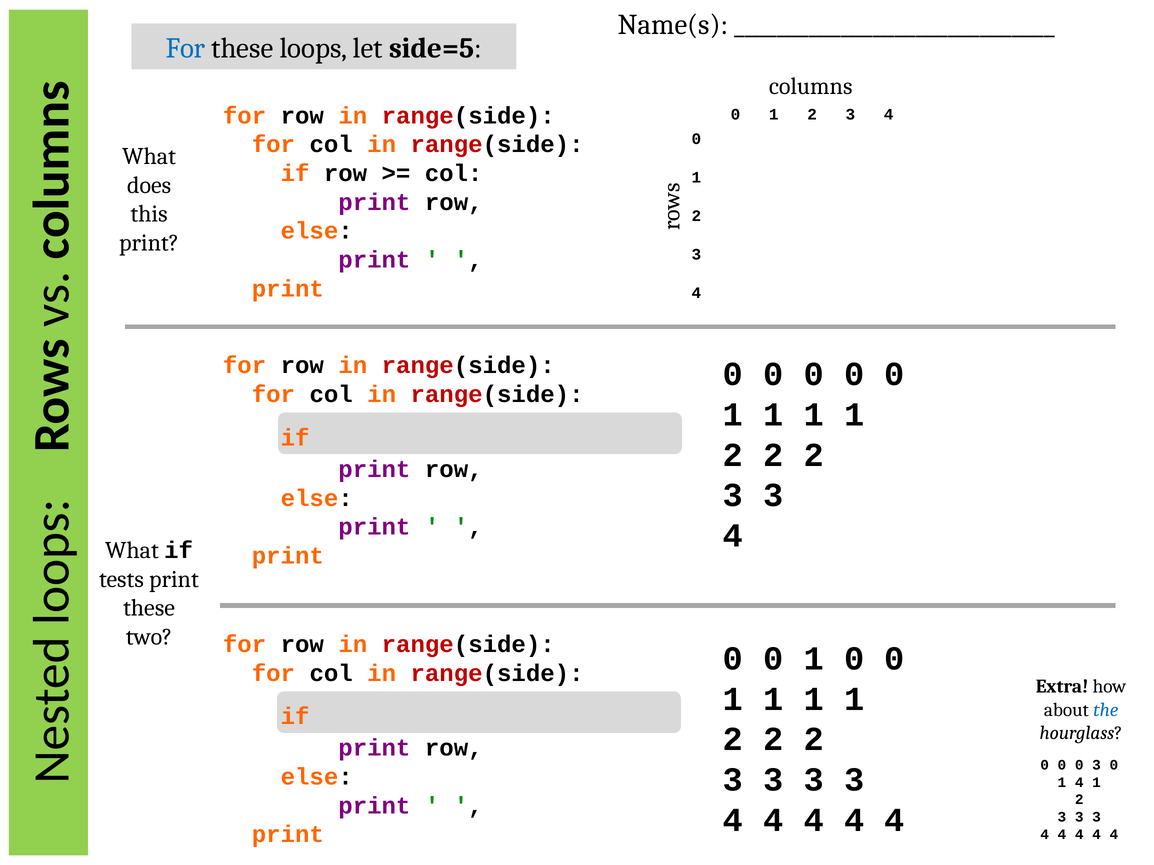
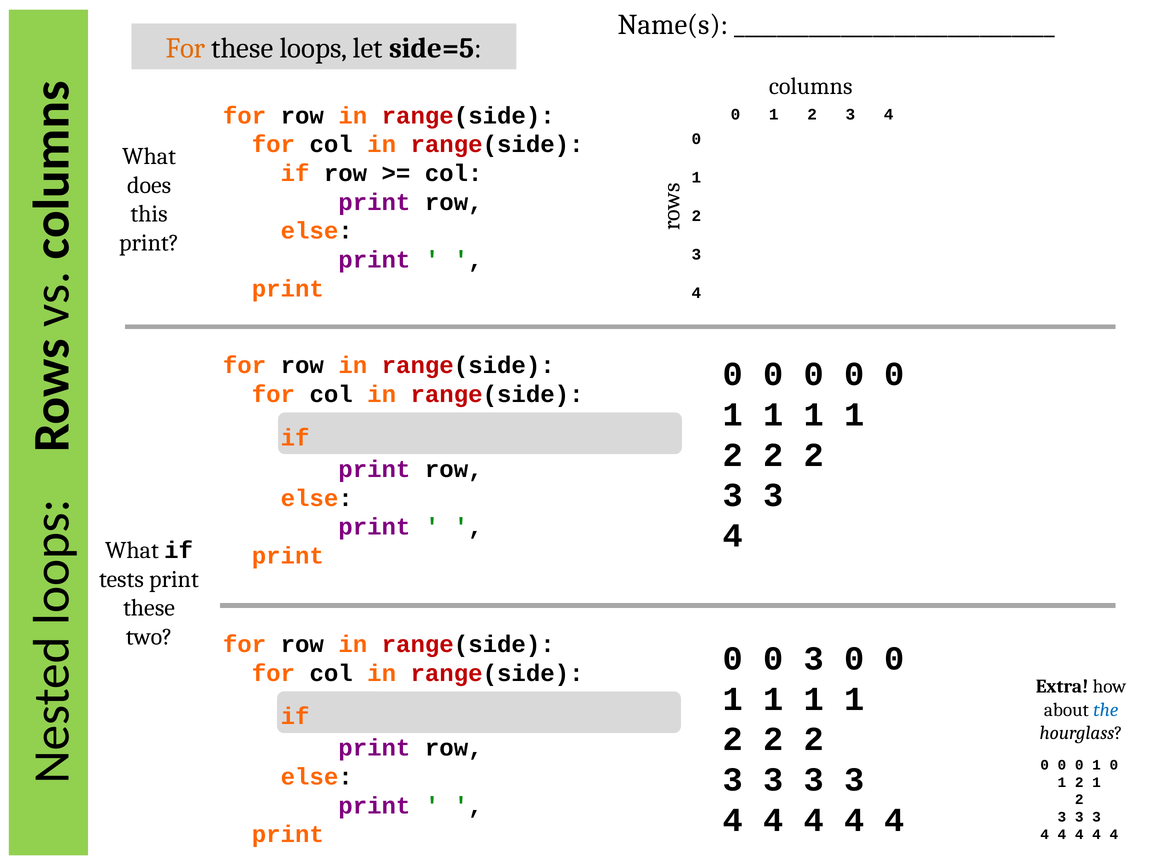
For colour: blue -> orange (186, 48)
1: 1 -> 3 (814, 659)
3: 3 -> 1 (1097, 765)
4: 4 -> 2 (1079, 783)
